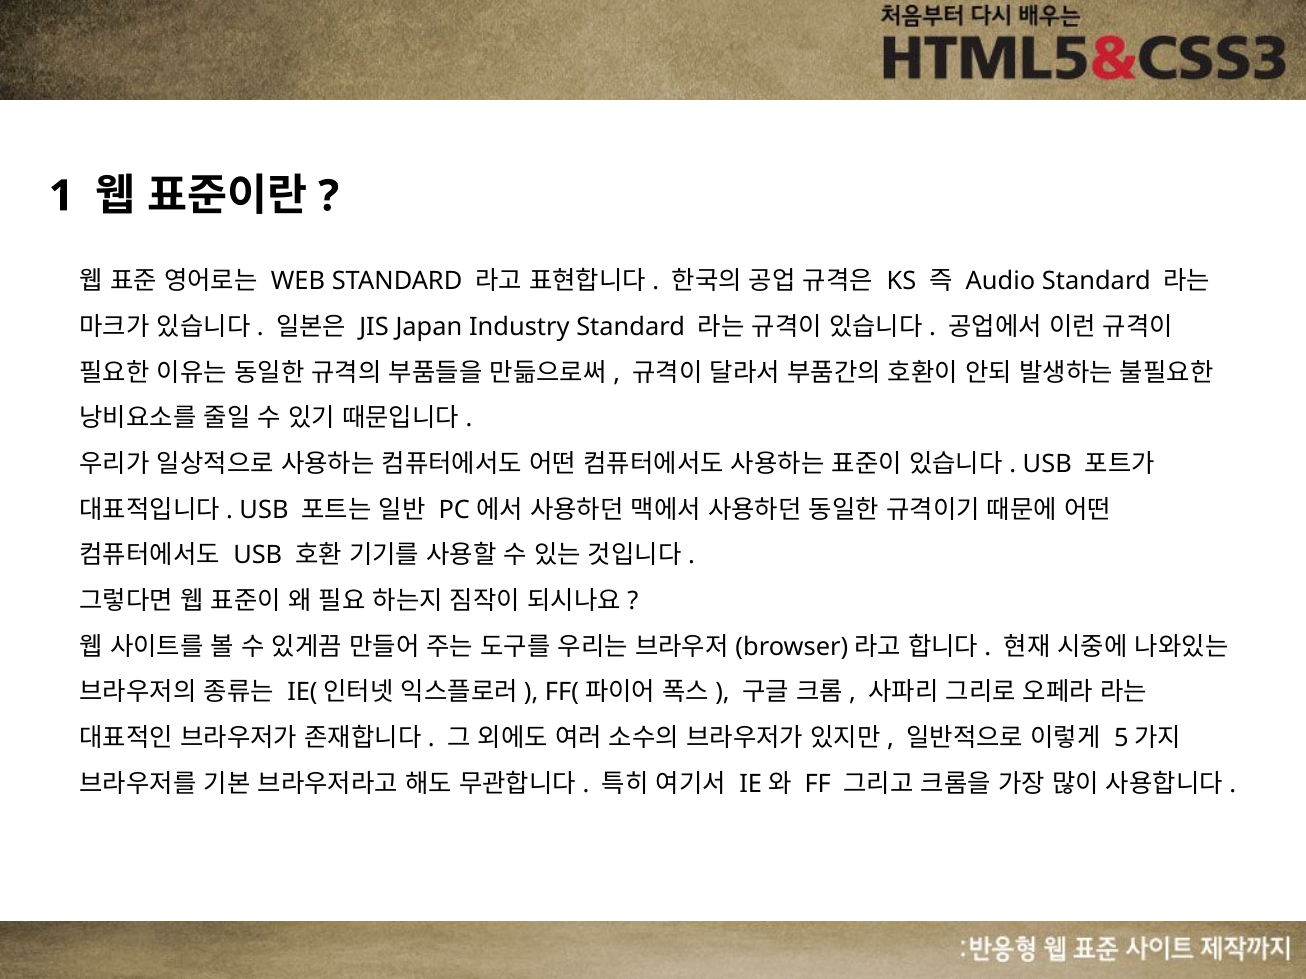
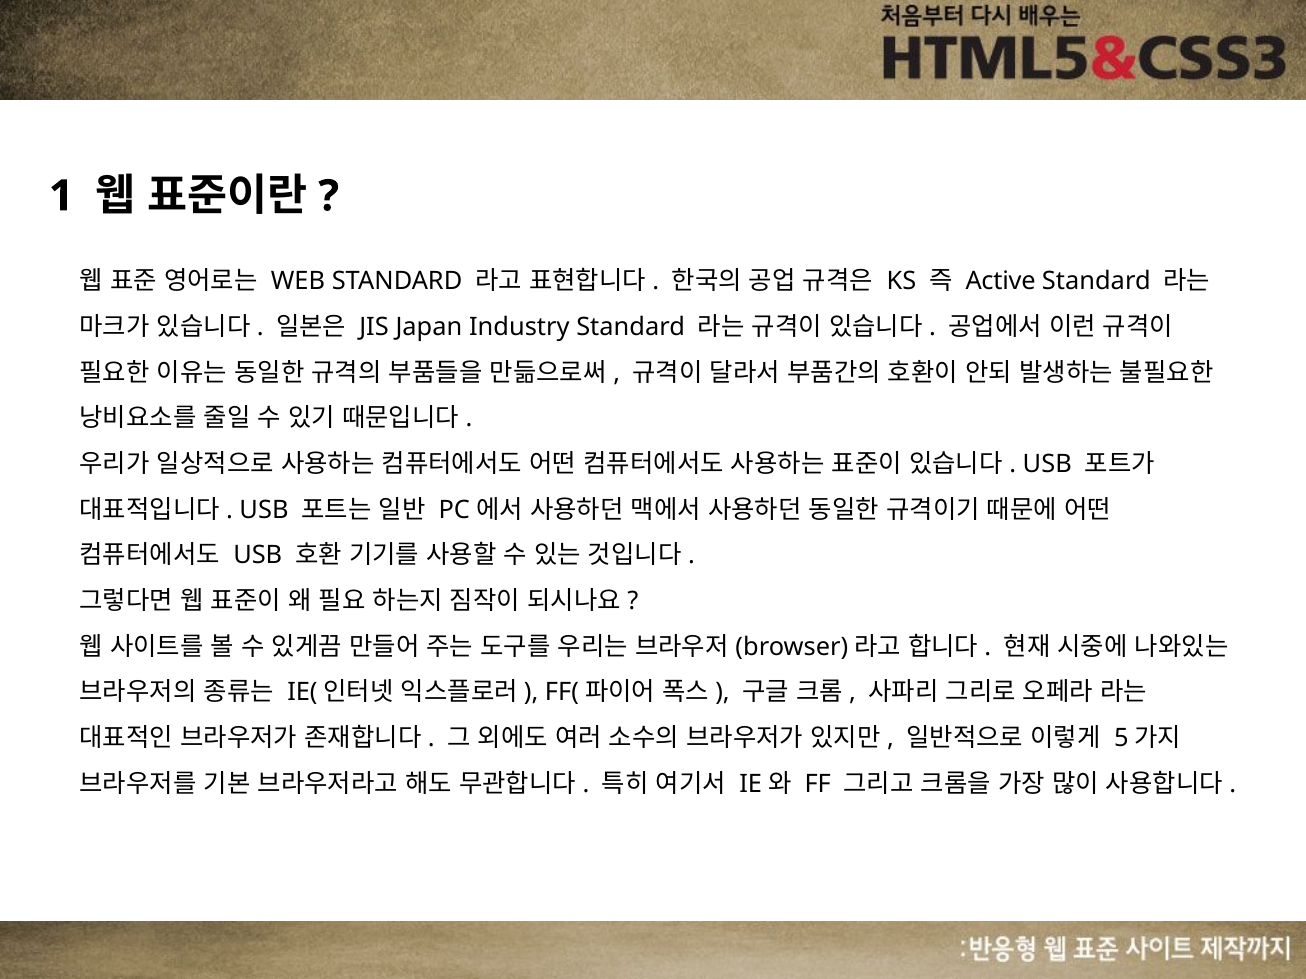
Audio: Audio -> Active (1001, 282)
